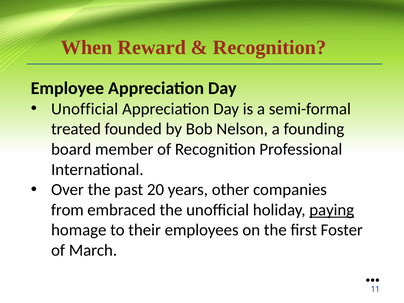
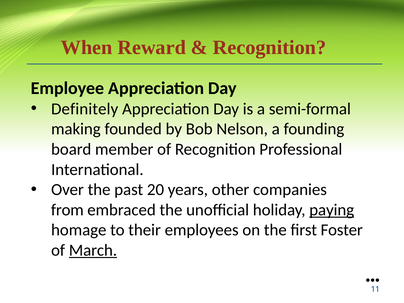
Unofficial: Unofficial -> Definitely (85, 109)
treated: treated -> making (76, 129)
March underline: none -> present (93, 250)
